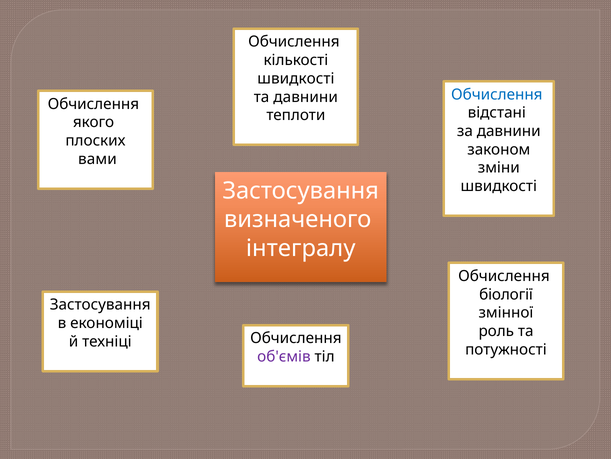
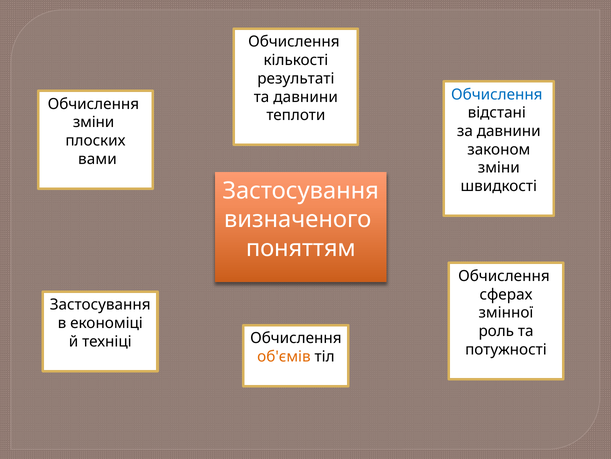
швидкості: швидкості -> результаті (296, 79)
якого: якого -> зміни (94, 122)
інтегралу: інтегралу -> поняттям (301, 248)
біології: біології -> сферах (506, 294)
об'ємів colour: purple -> orange (284, 356)
